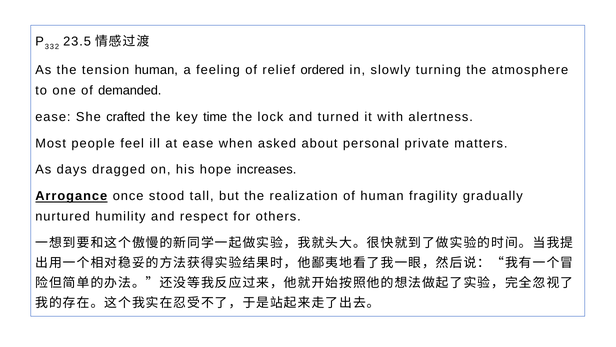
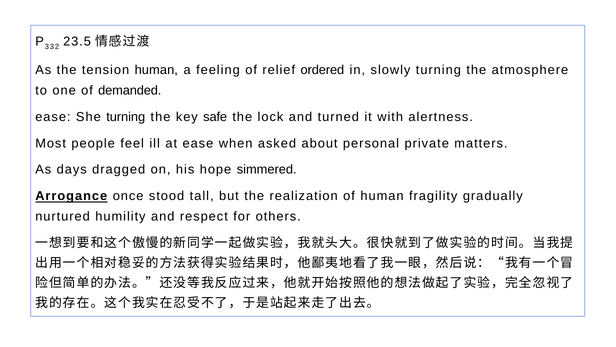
She crafted: crafted -> turning (126, 117)
time: time -> safe (215, 117)
increases: increases -> simmered (267, 170)
